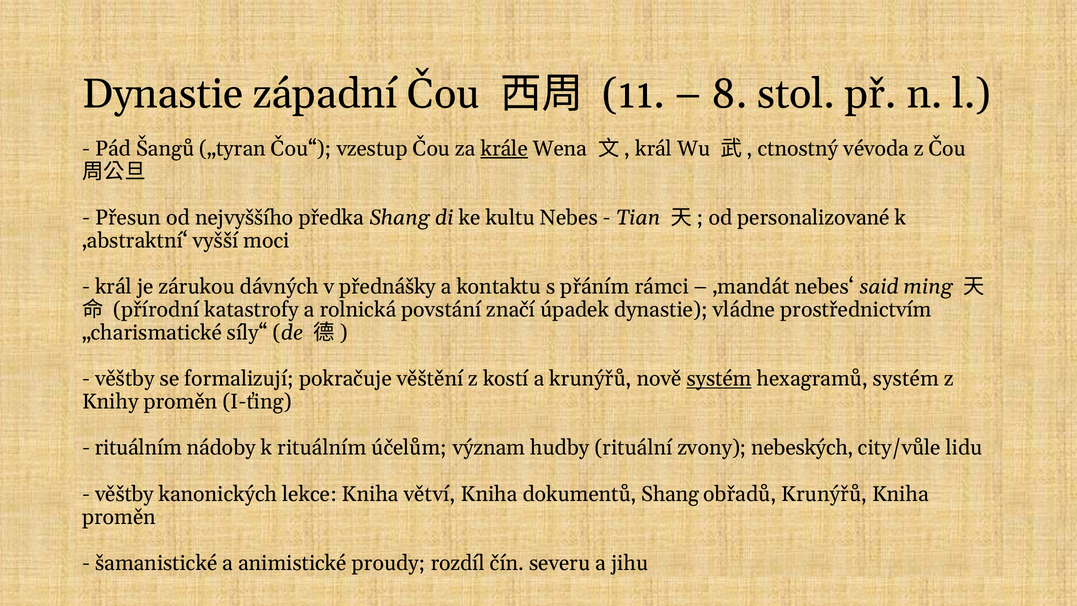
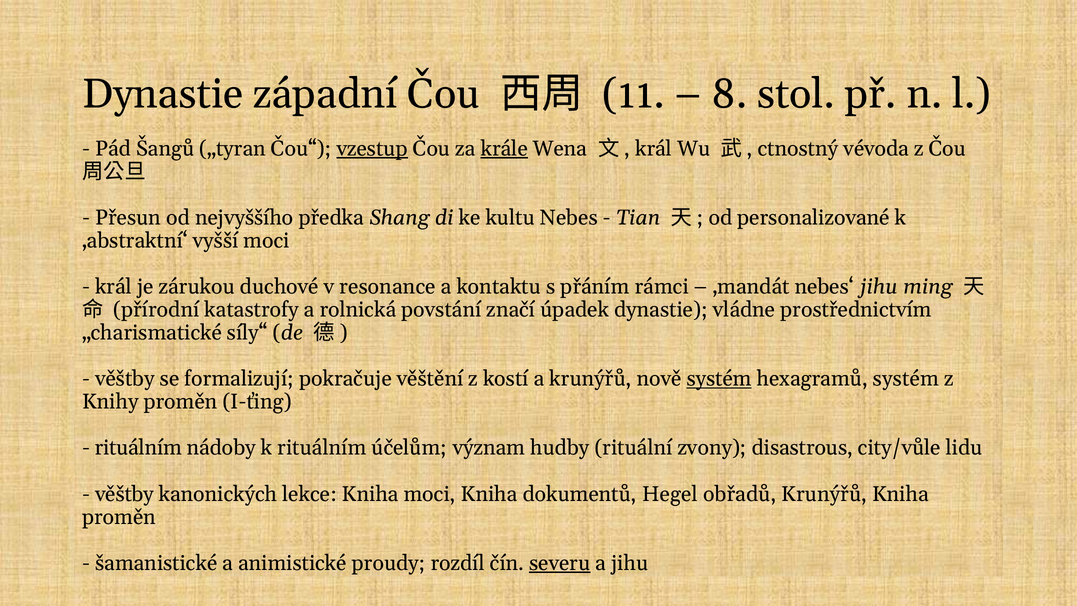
vzestup underline: none -> present (372, 149)
dávných: dávných -> duchové (279, 287)
přednášky: přednášky -> resonance (388, 287)
nebes‘ said: said -> jihu (879, 287)
nebeských: nebeských -> disastrous (802, 448)
Kniha větví: větví -> moci (430, 494)
dokumentů Shang: Shang -> Hegel (670, 494)
severu underline: none -> present (560, 563)
